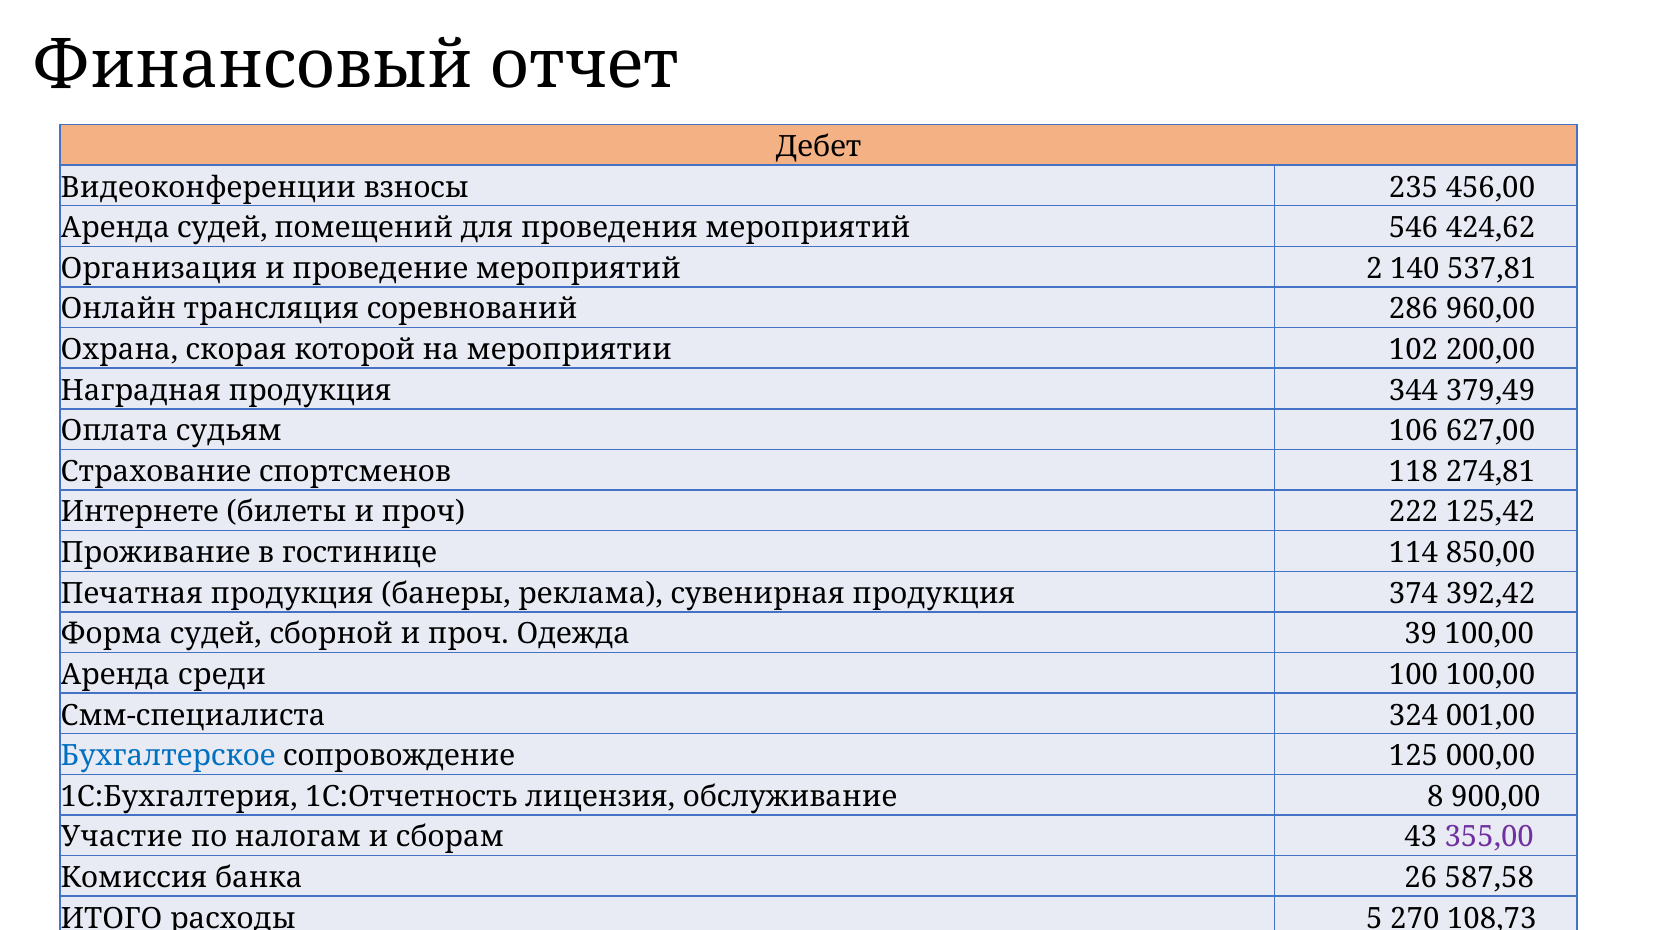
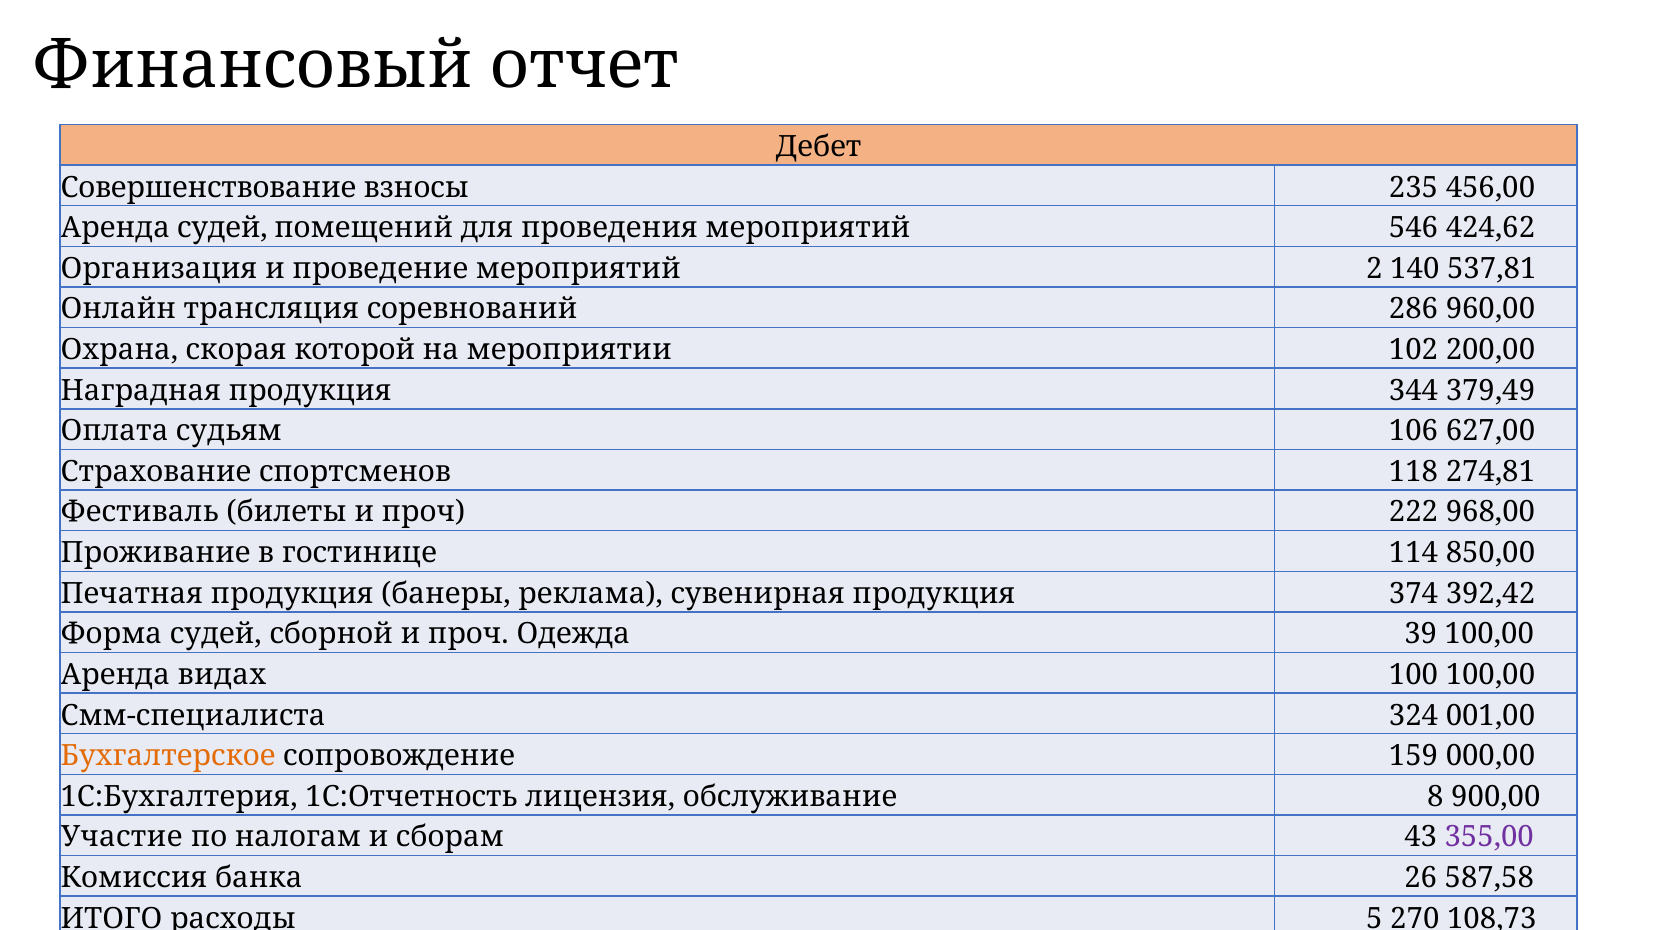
Видеоконференции: Видеоконференции -> Совершенствование (208, 187)
Интернете: Интернете -> Фестиваль (140, 512)
125,42: 125,42 -> 968,00 (1490, 512)
среди: среди -> видах (222, 675)
Бухгалтерское colour: blue -> orange (168, 756)
125: 125 -> 159 (1414, 756)
